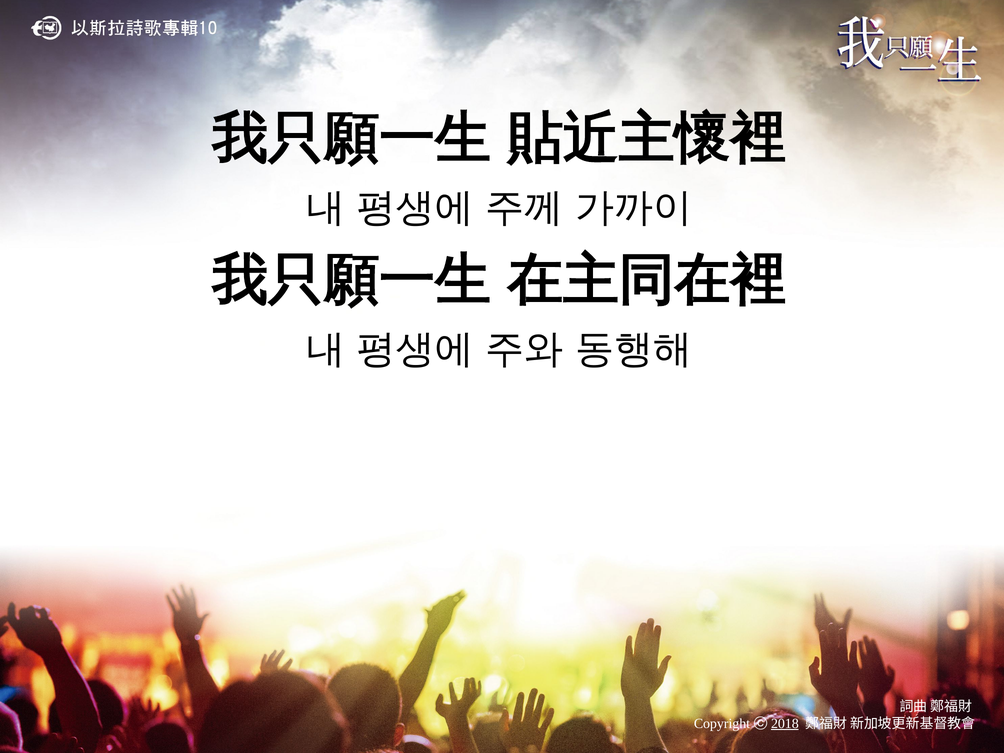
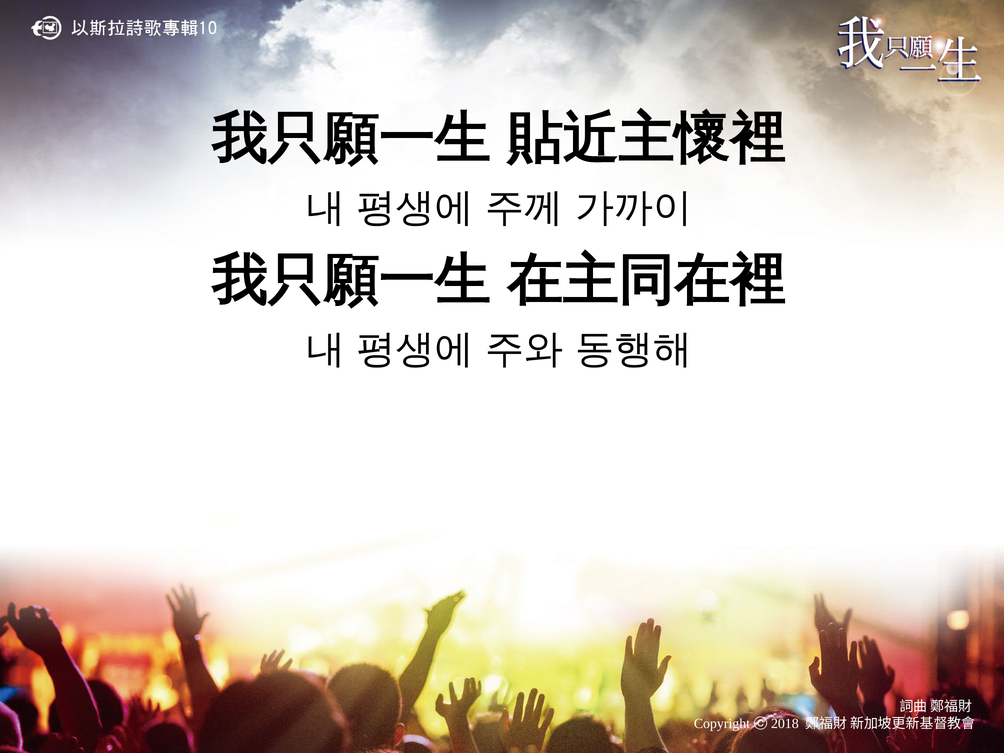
2018 underline: present -> none (785, 723)
